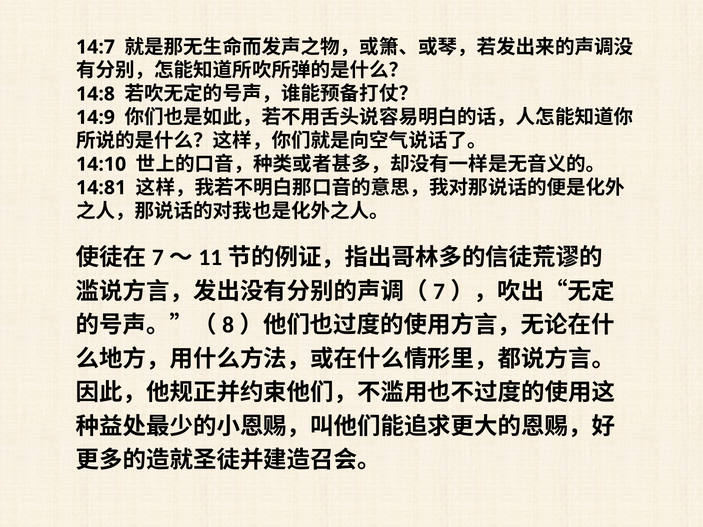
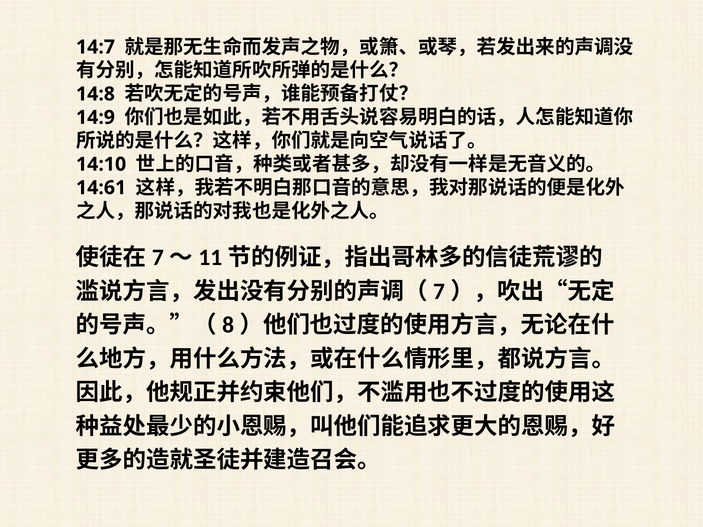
14:81: 14:81 -> 14:61 (101, 188)
